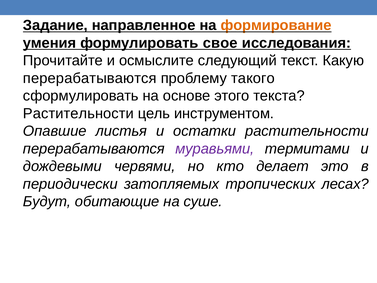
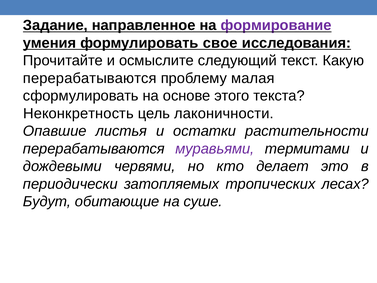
формирование colour: orange -> purple (276, 25)
такого: такого -> малая (253, 78)
Растительности: Растительности -> Неконкретность (78, 113)
инструментом: инструментом -> лаконичности (224, 113)
